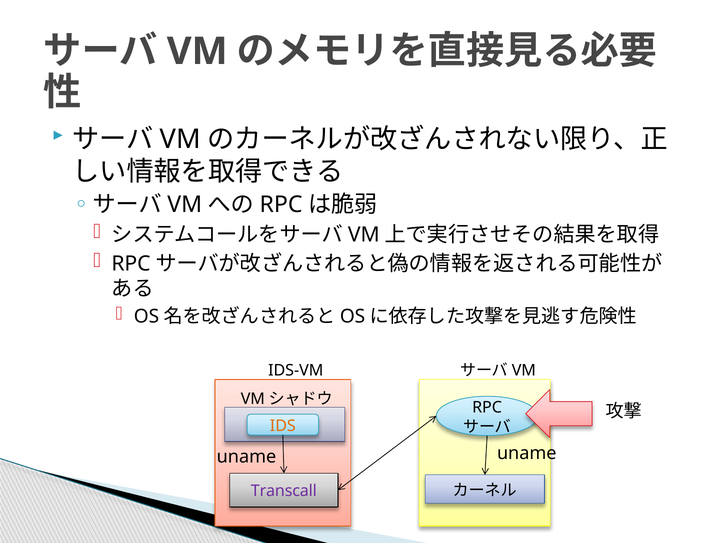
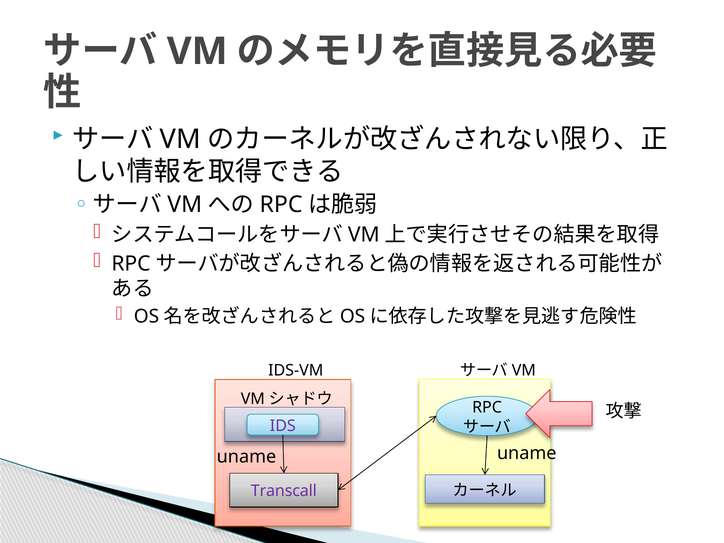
IDS colour: orange -> purple (283, 426)
